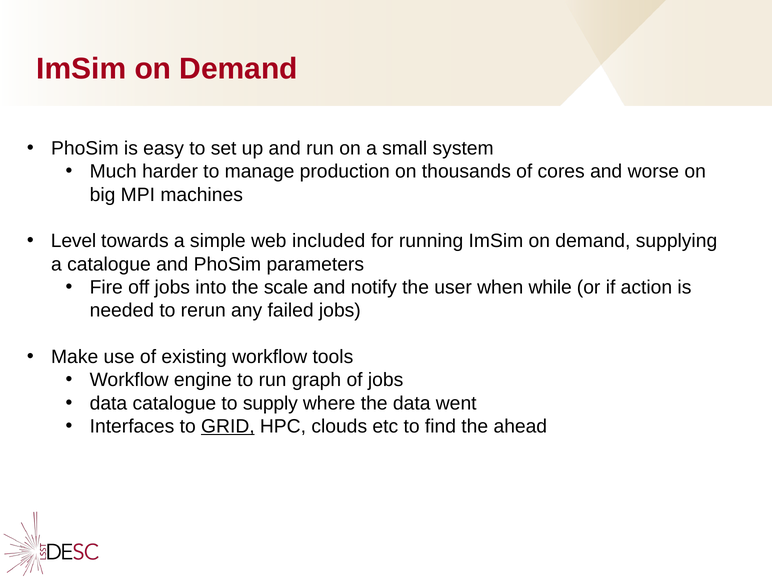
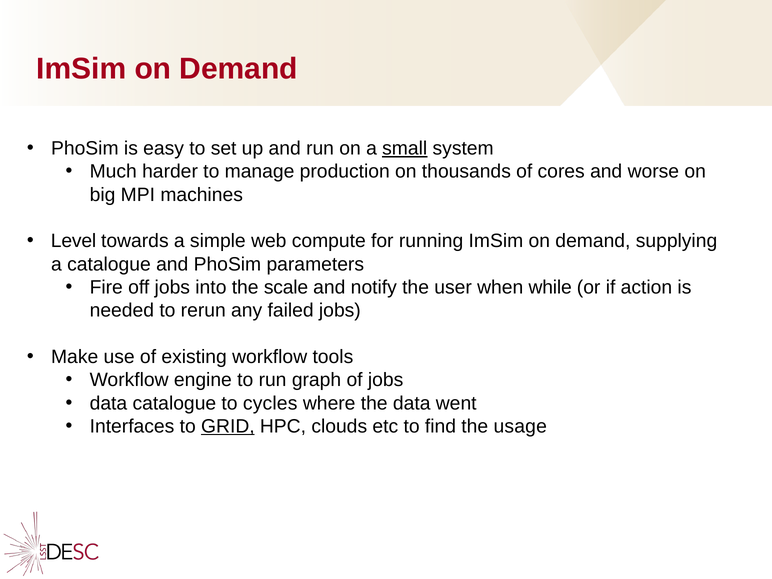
small underline: none -> present (405, 148)
included: included -> compute (329, 241)
supply: supply -> cycles (270, 403)
ahead: ahead -> usage (520, 426)
